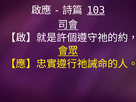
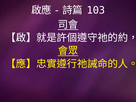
103 underline: present -> none (96, 10)
